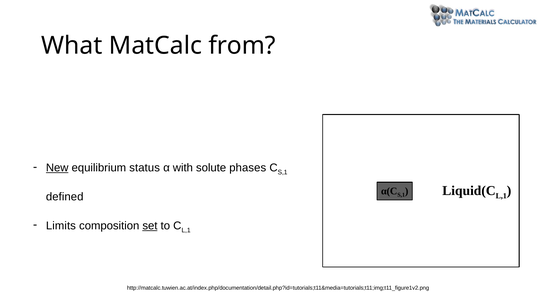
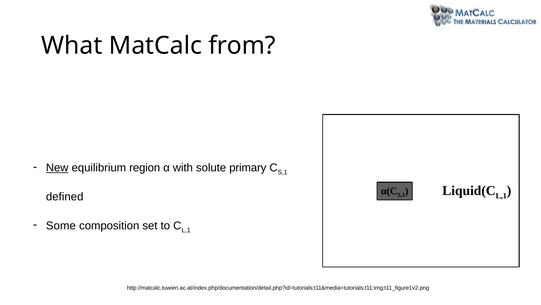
status: status -> region (145, 167)
phases: phases -> primary (248, 167)
Limits: Limits -> Some (61, 225)
set underline: present -> none (150, 225)
